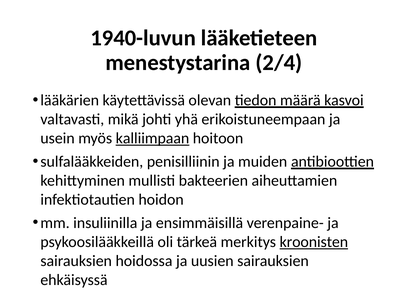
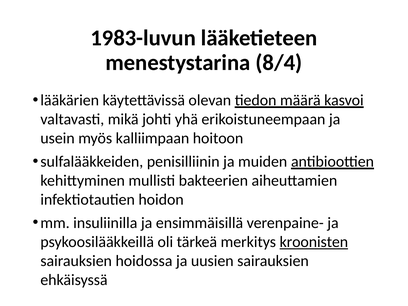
1940-luvun: 1940-luvun -> 1983-luvun (143, 38)
2/4: 2/4 -> 8/4 (279, 63)
kalliimpaan underline: present -> none (153, 138)
